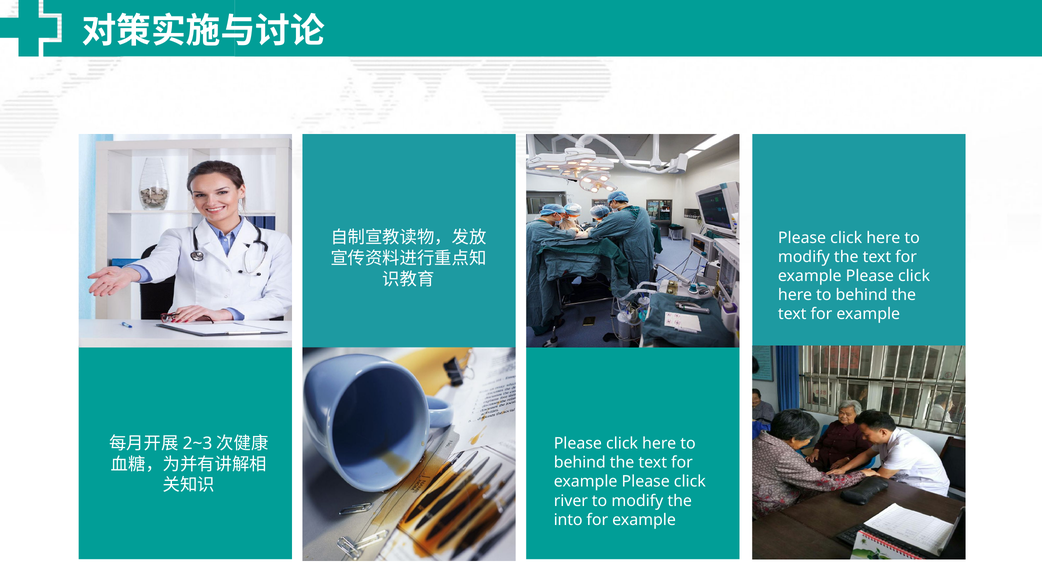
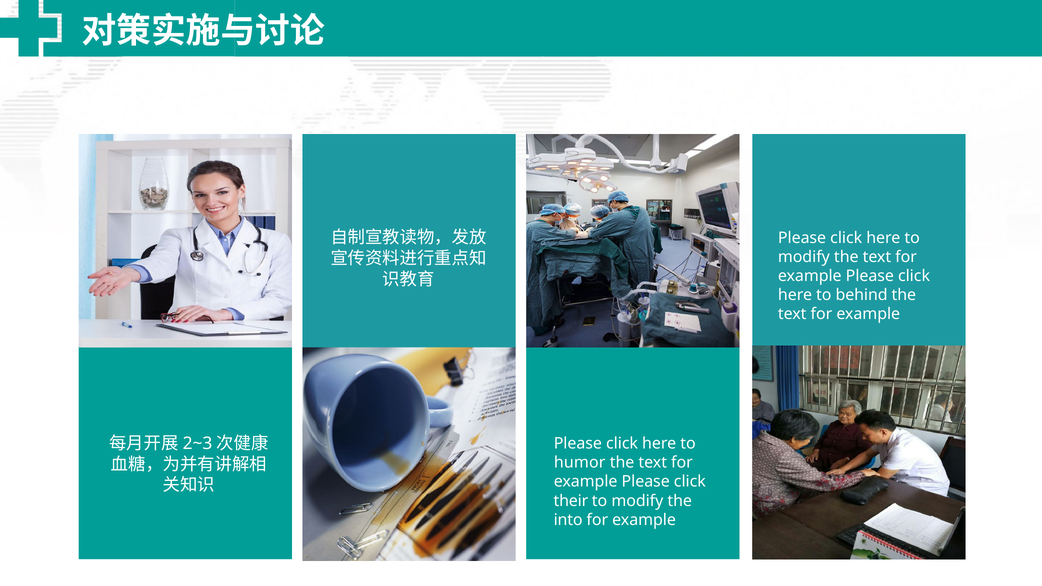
behind: behind -> humor (580, 463)
river: river -> their (571, 501)
